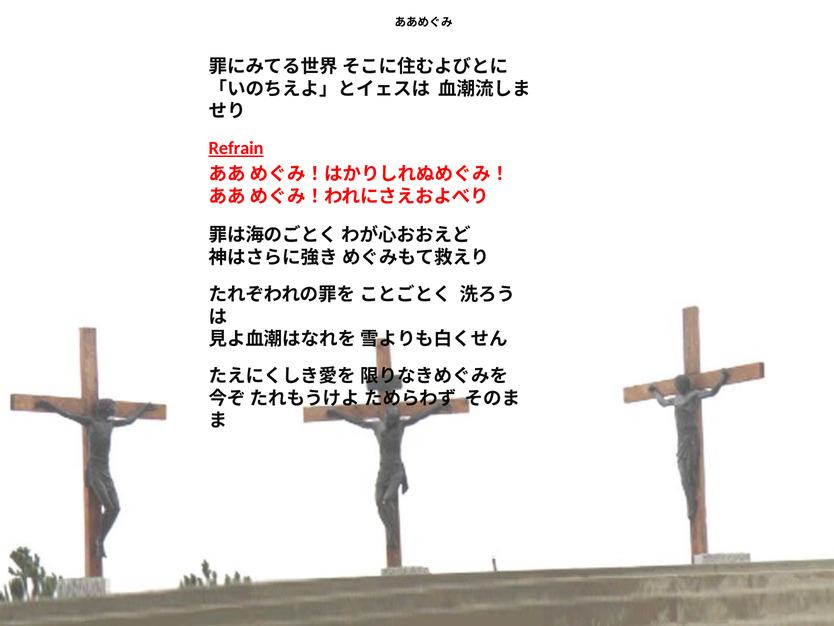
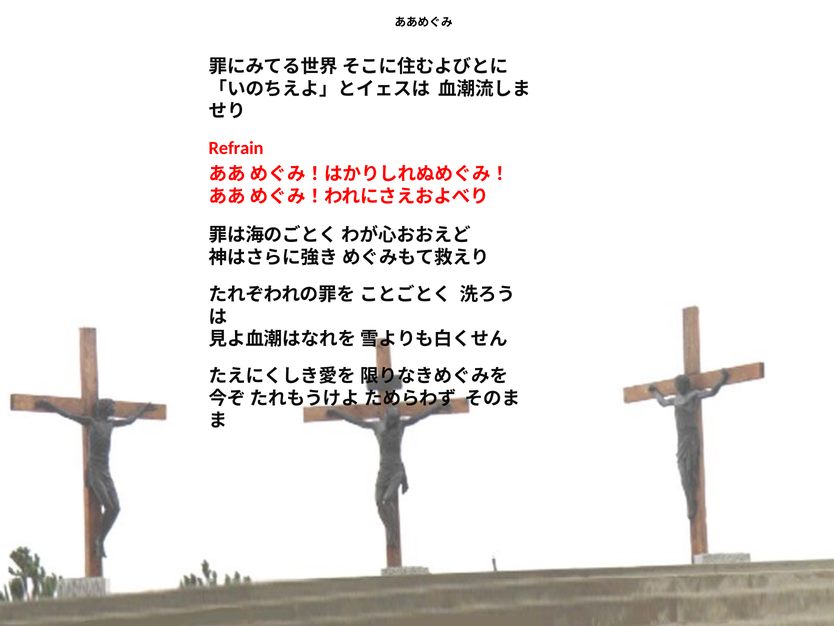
Refrain underline: present -> none (236, 148)
